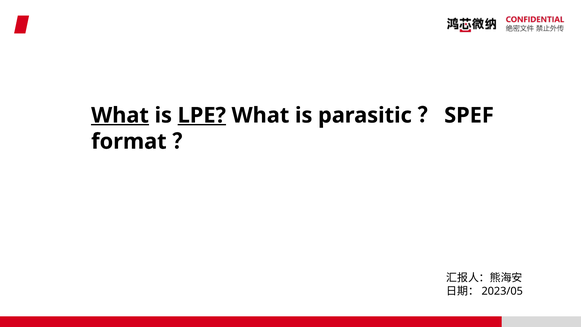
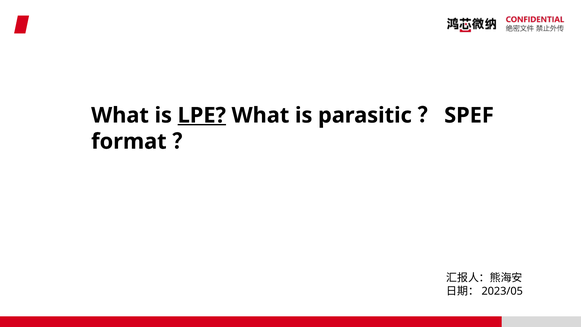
What underline: present -> none (120, 115)
